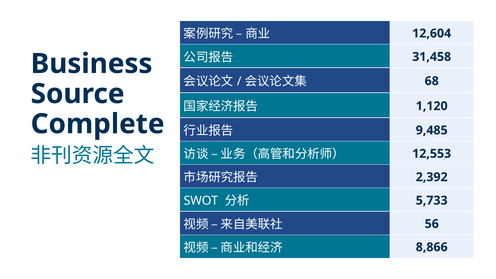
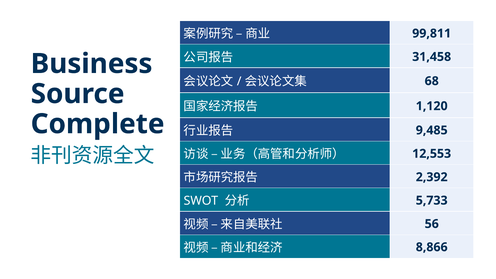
12,604: 12,604 -> 99,811 (432, 33)
